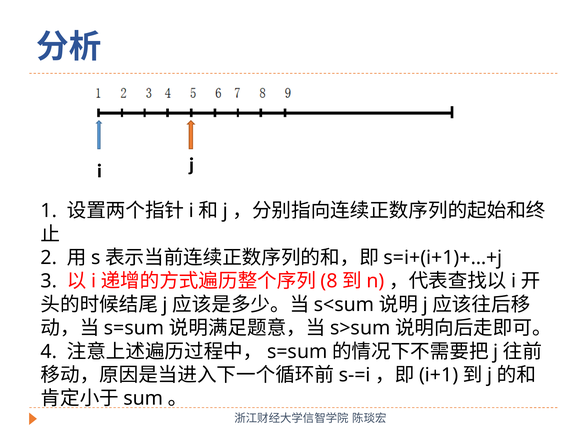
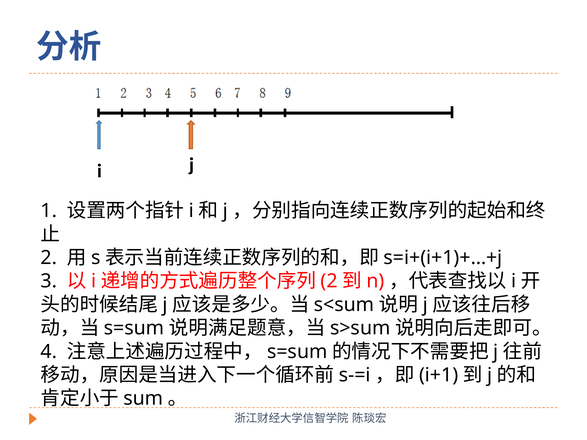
8: 8 -> 2 (329, 281)
